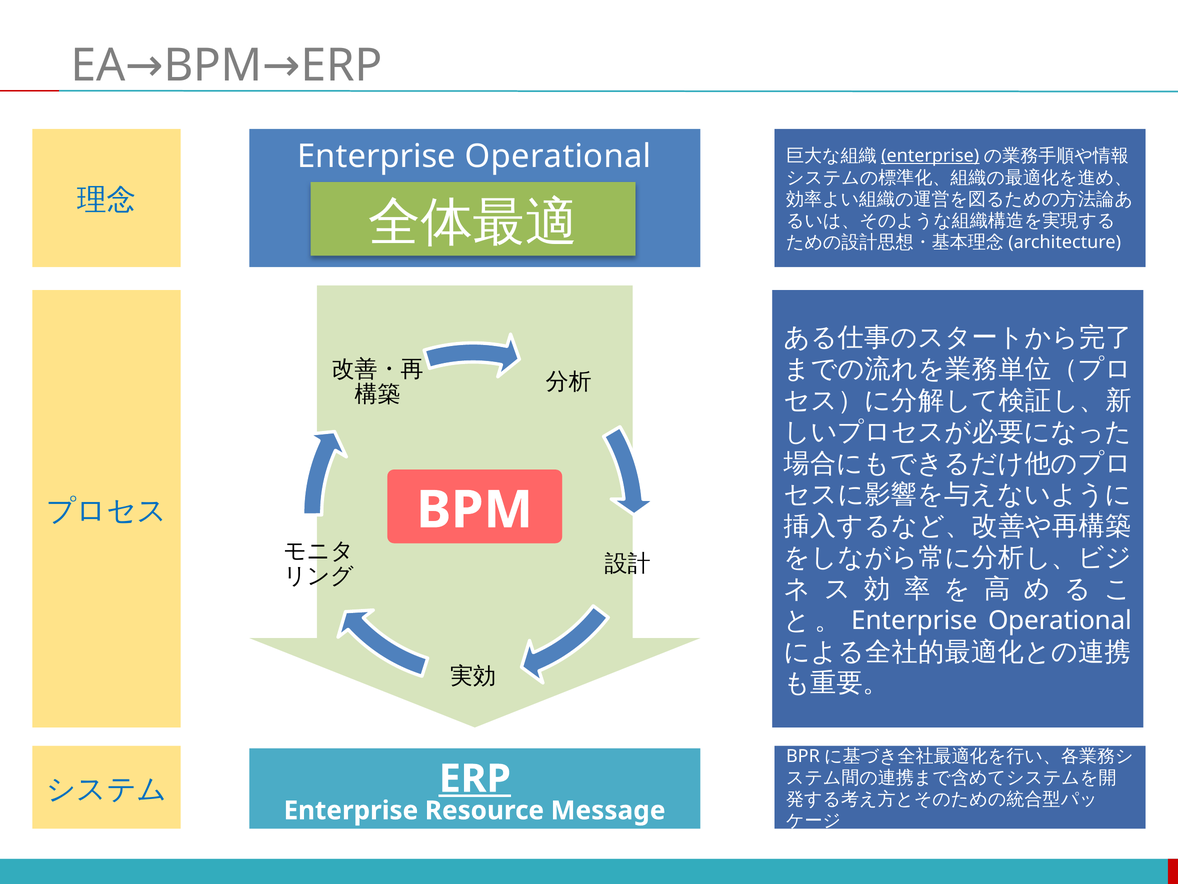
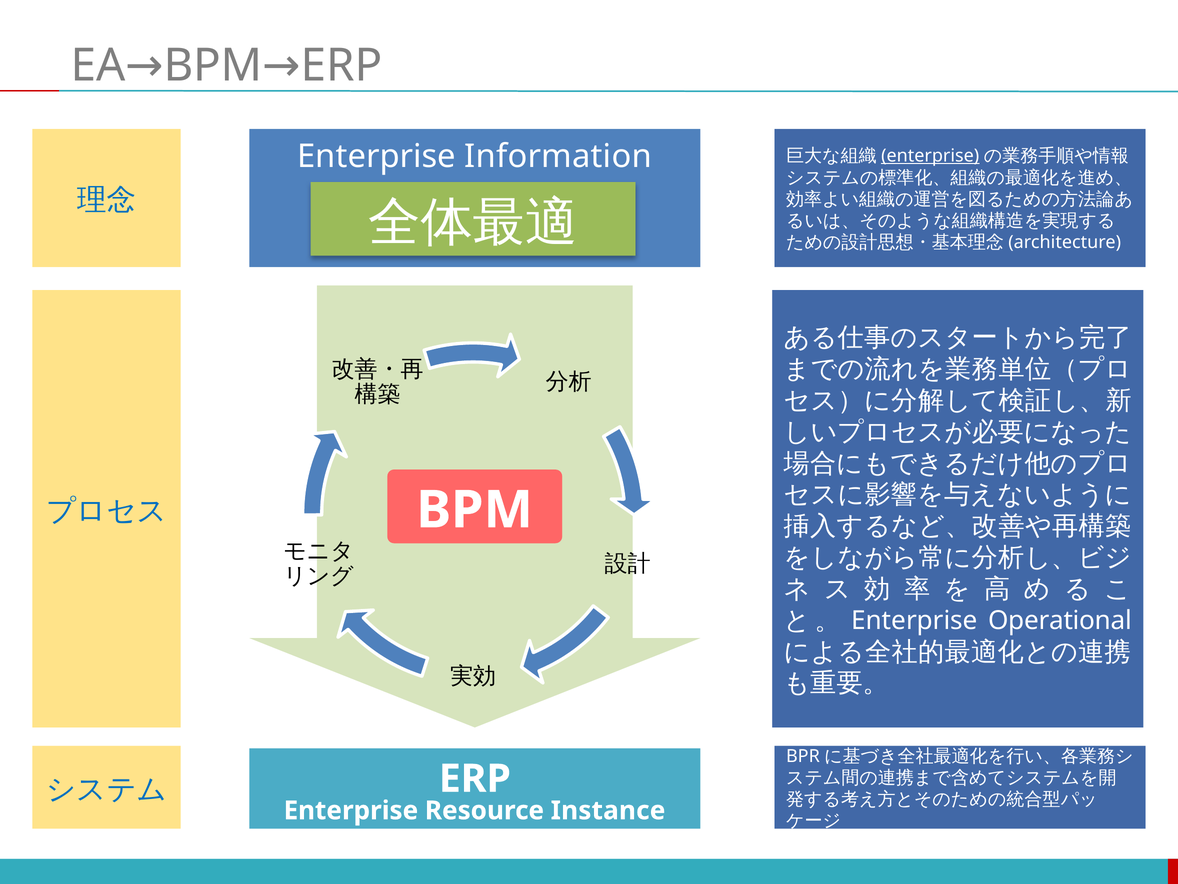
Operational: Operational -> Information (558, 157)
ERP underline: present -> none (475, 778)
Message: Message -> Instance (608, 810)
